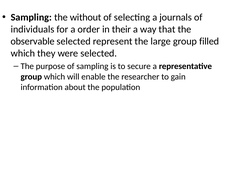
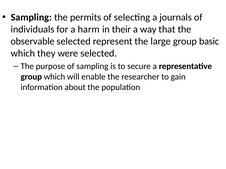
without: without -> permits (86, 17)
order: order -> harm (89, 29)
filled: filled -> basic (209, 41)
